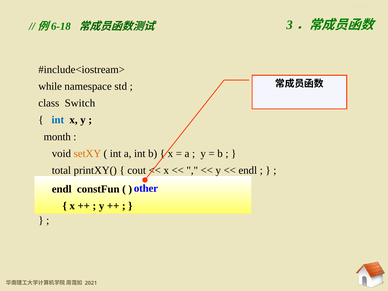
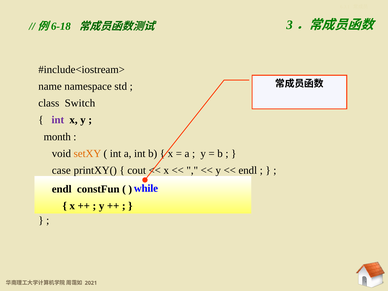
while: while -> name (50, 86)
int colour: blue -> purple (58, 120)
total: total -> case (61, 170)
other: other -> while (146, 188)
